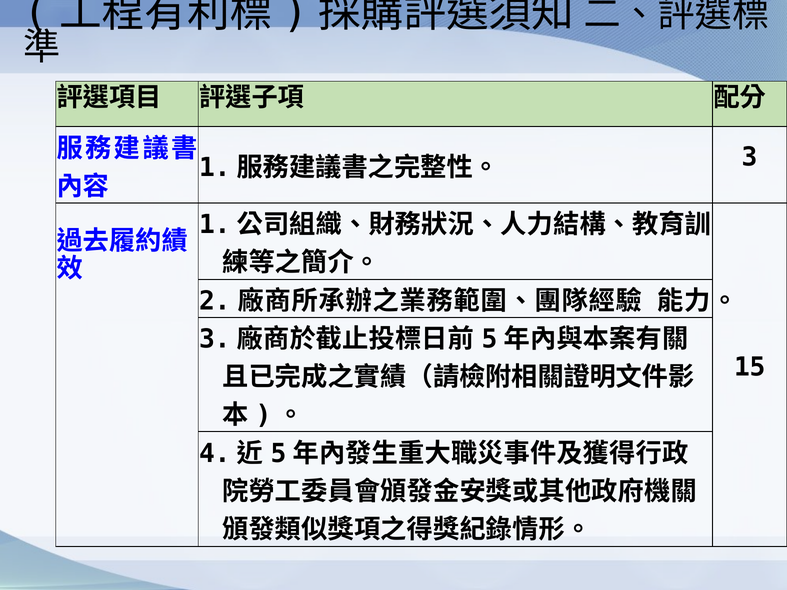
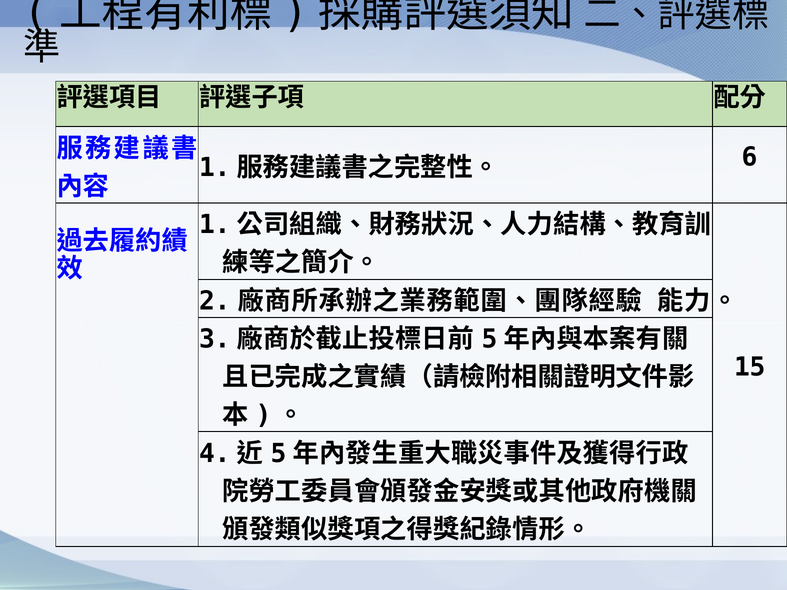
3: 3 -> 6 (750, 157)
